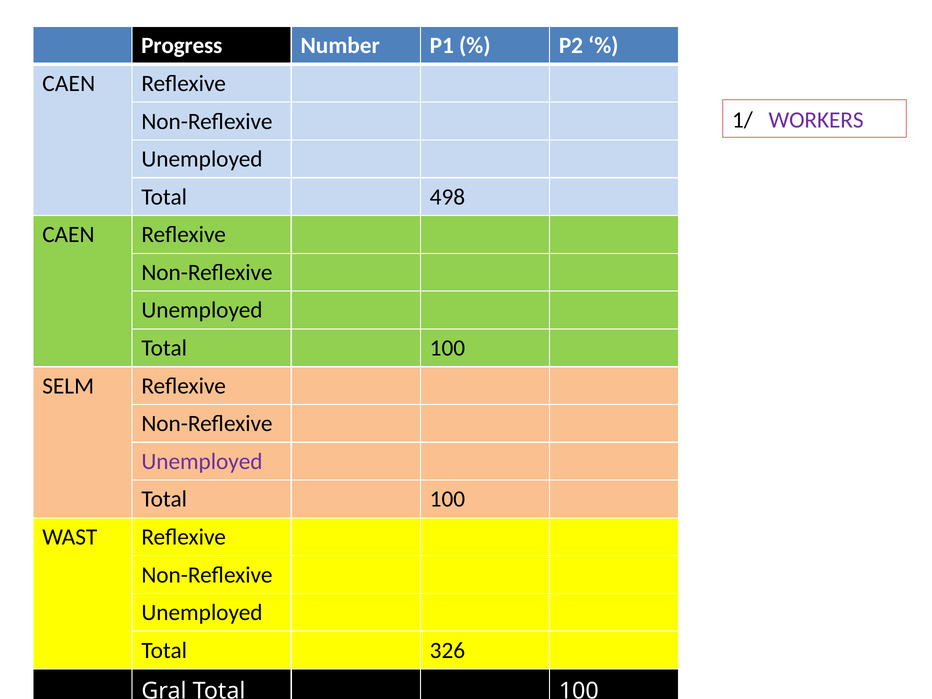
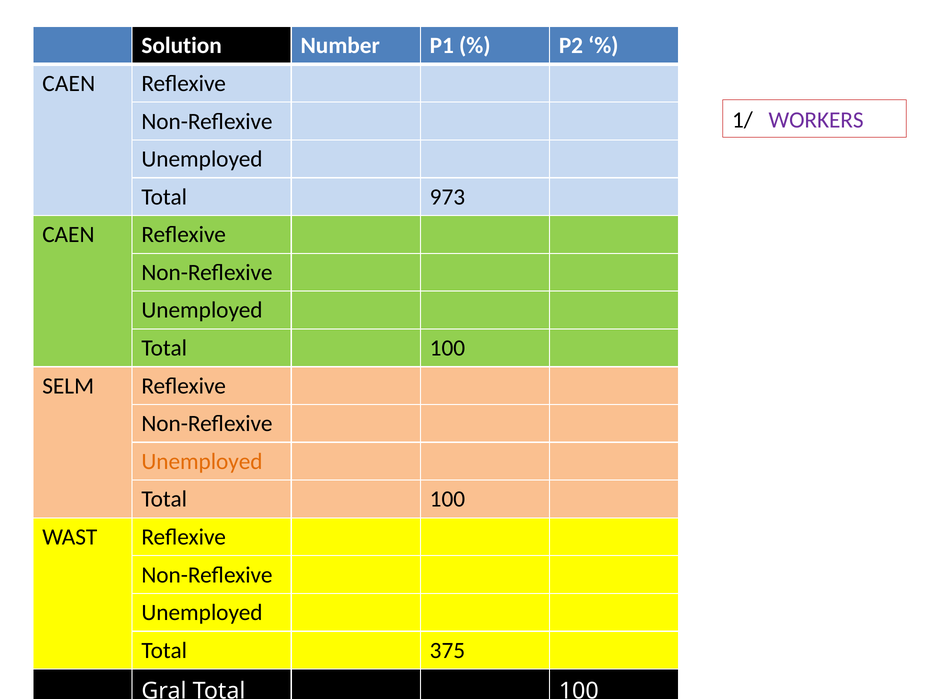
Progress: Progress -> Solution (182, 46)
498: 498 -> 973 (447, 197)
Unemployed colour: purple -> orange (202, 461)
326: 326 -> 375 (447, 650)
